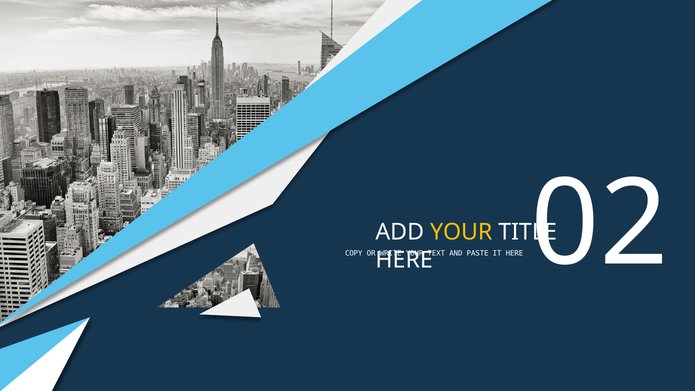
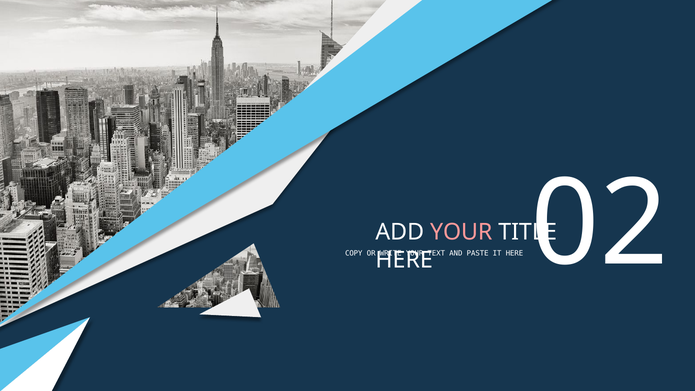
YOUR colour: yellow -> pink (461, 232)
